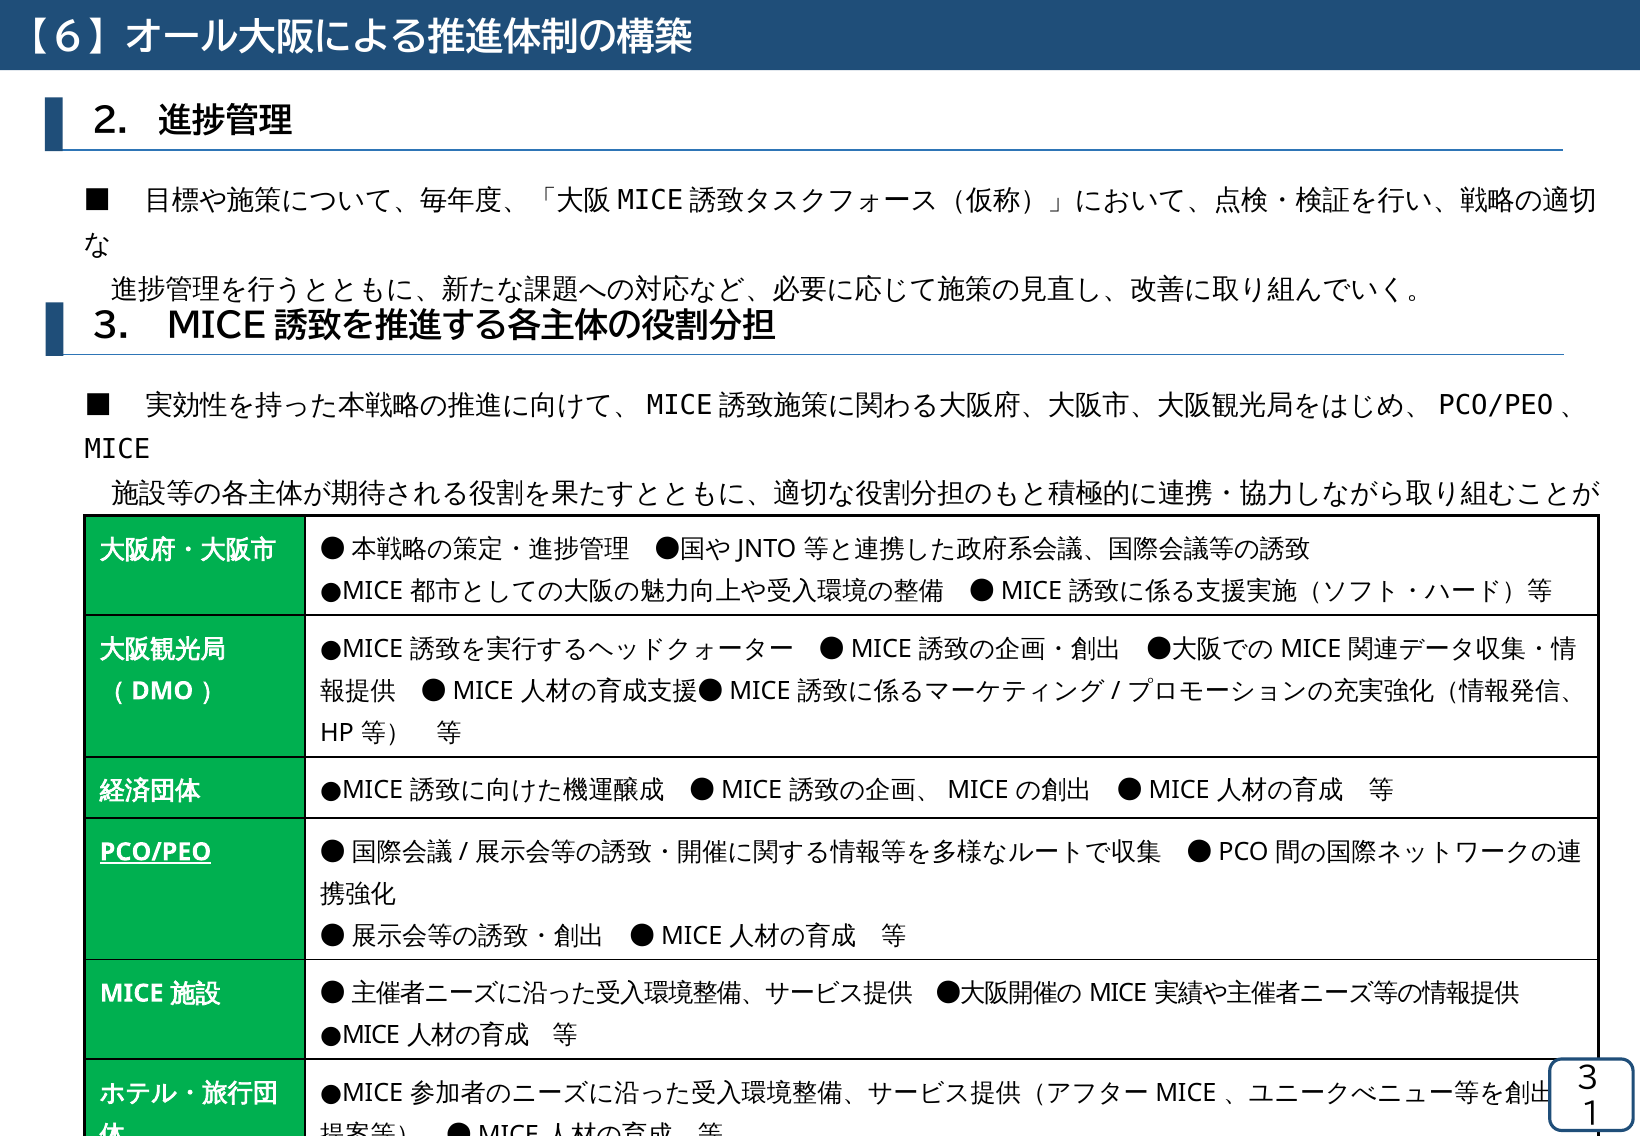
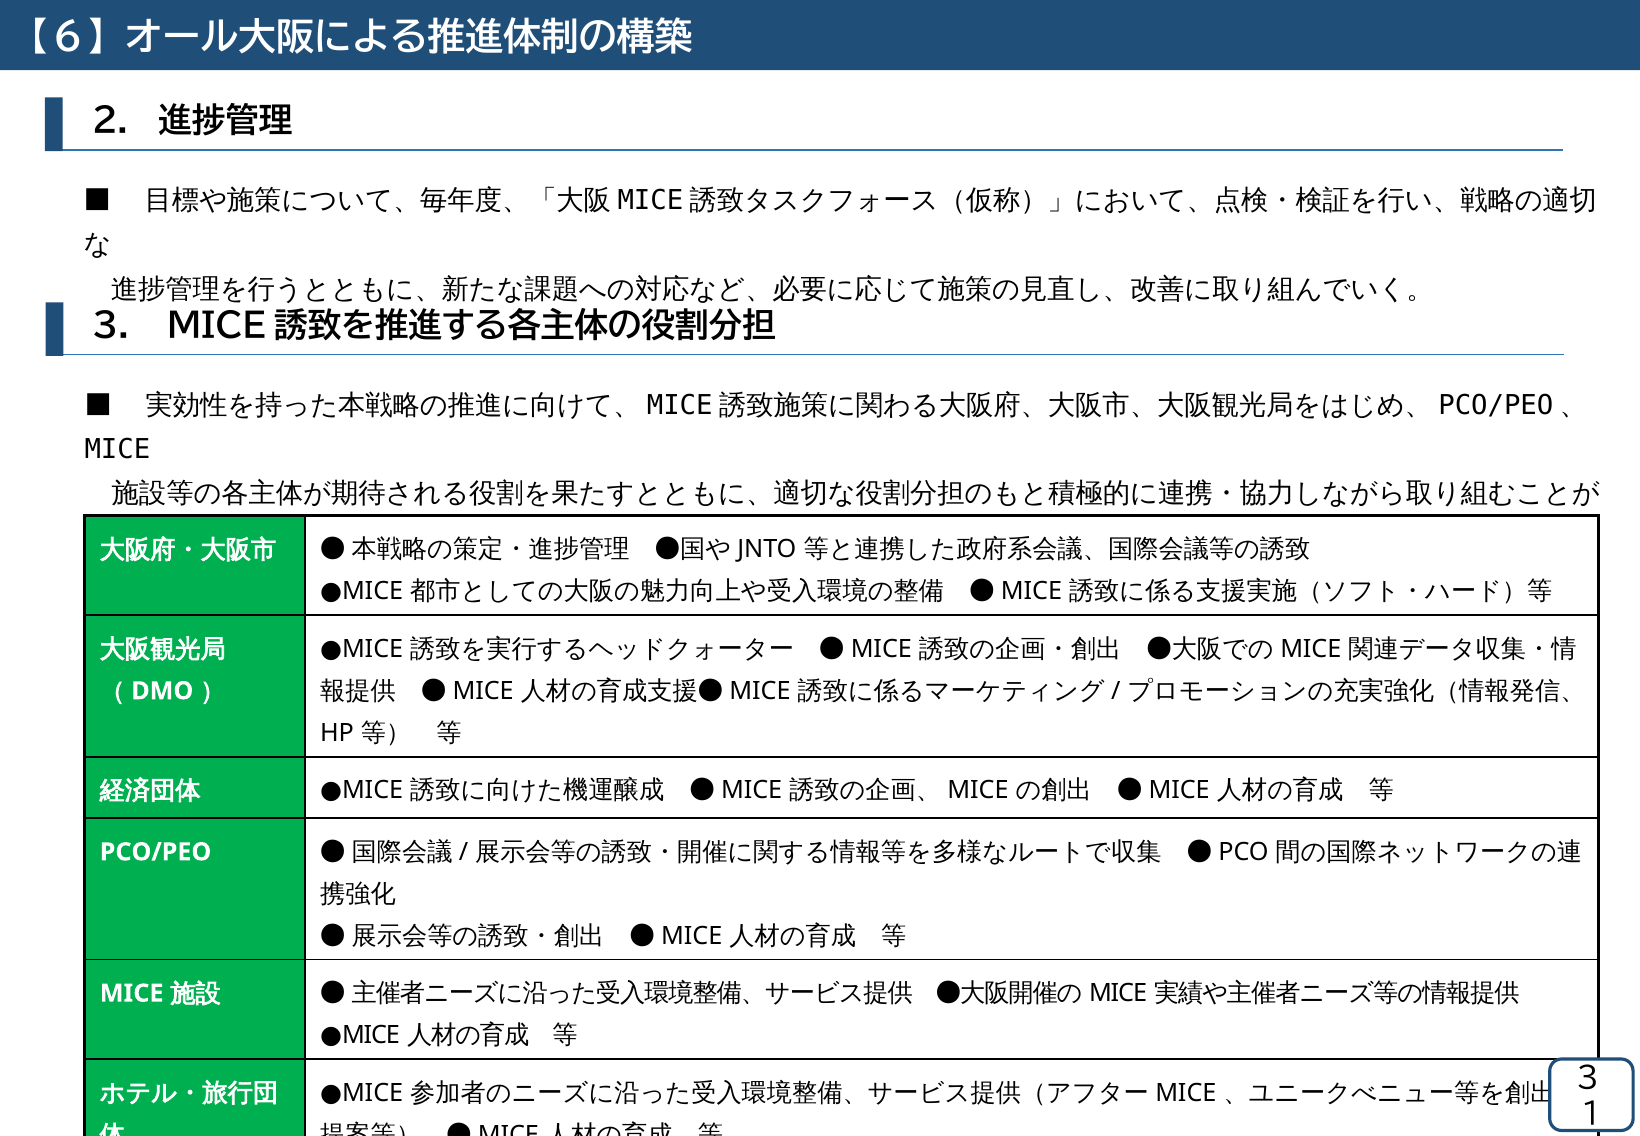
PCO/PEO underline: present -> none (156, 852)
